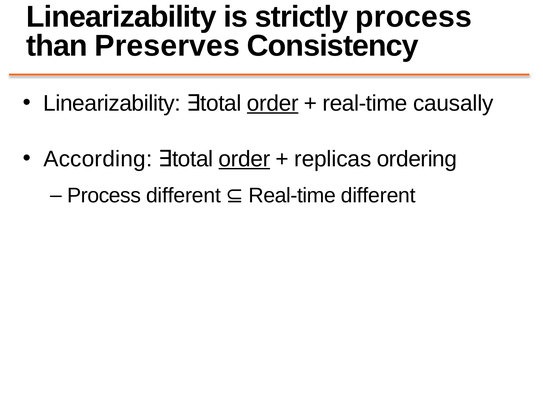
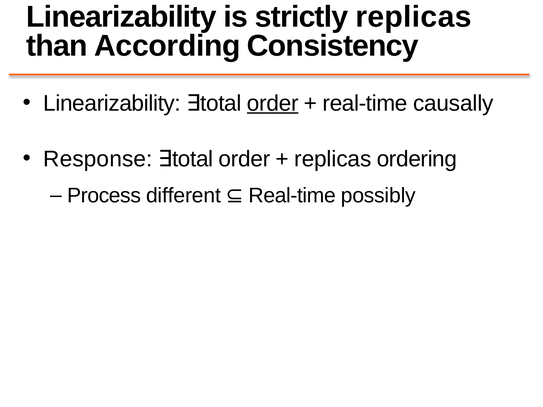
strictly process: process -> replicas (414, 17)
Preserves: Preserves -> According (167, 46)
According: According -> Response (98, 159)
order underline: present -> none (245, 159)
Real-time different: different -> possibly (378, 196)
